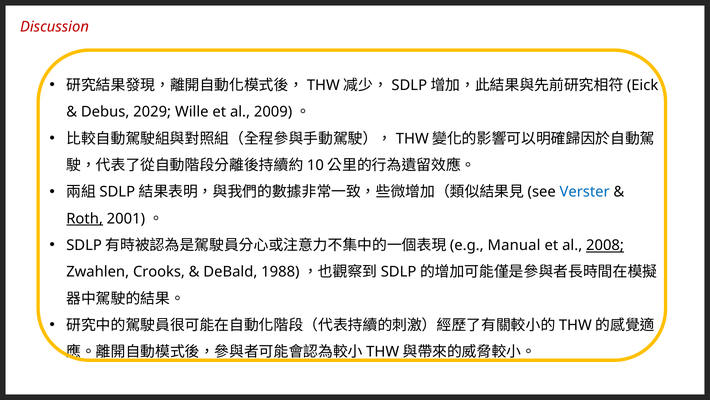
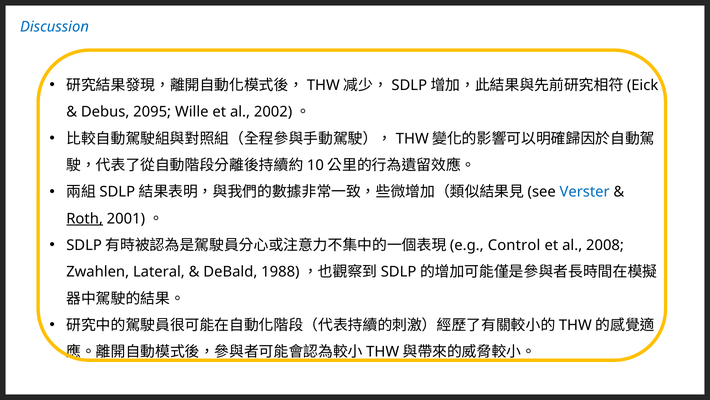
Discussion colour: red -> blue (54, 27)
2029: 2029 -> 2095 (152, 112)
2009: 2009 -> 2002 (273, 112)
Manual: Manual -> Control (514, 245)
2008 underline: present -> none (605, 245)
Crooks: Crooks -> Lateral (159, 272)
